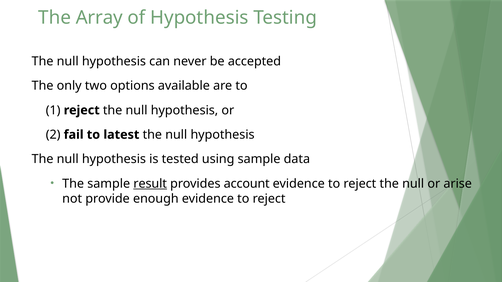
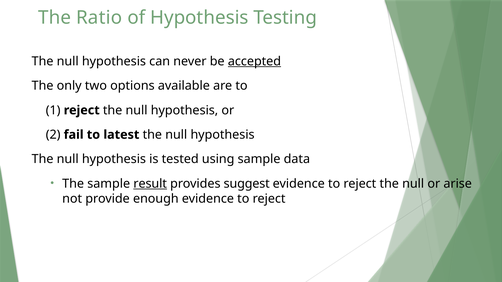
Array: Array -> Ratio (99, 18)
accepted underline: none -> present (254, 61)
account: account -> suggest (247, 184)
